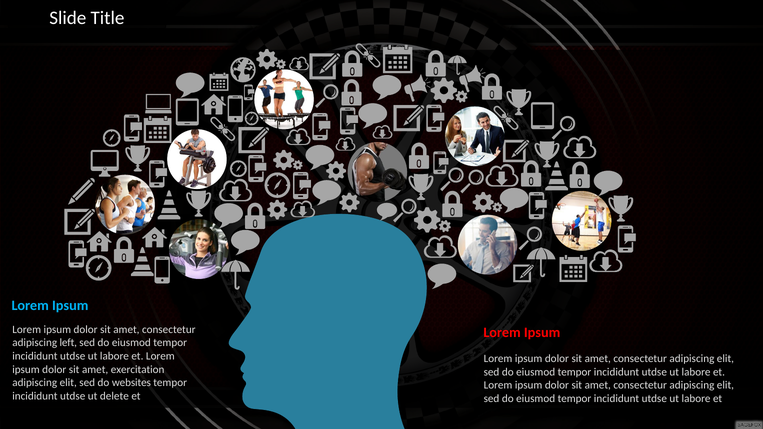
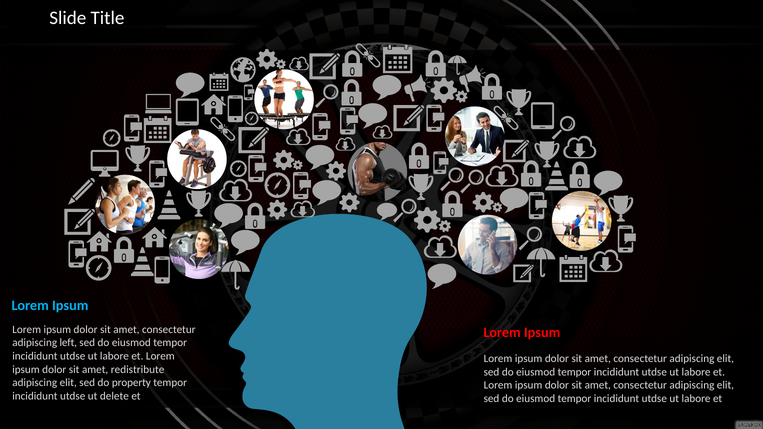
exercitation: exercitation -> redistribute (138, 370)
websites: websites -> property (131, 383)
